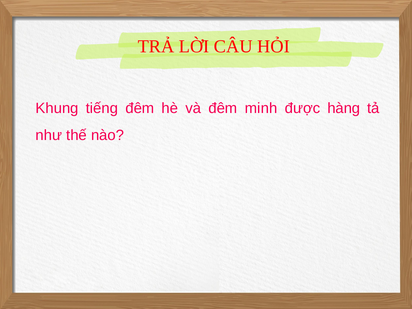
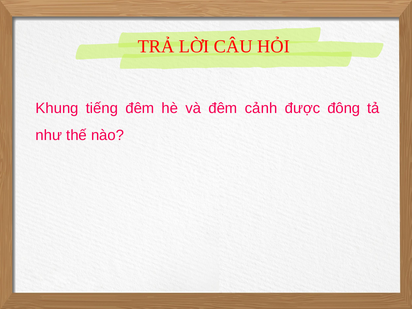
minh: minh -> cảnh (261, 108)
hàng: hàng -> đông (344, 108)
